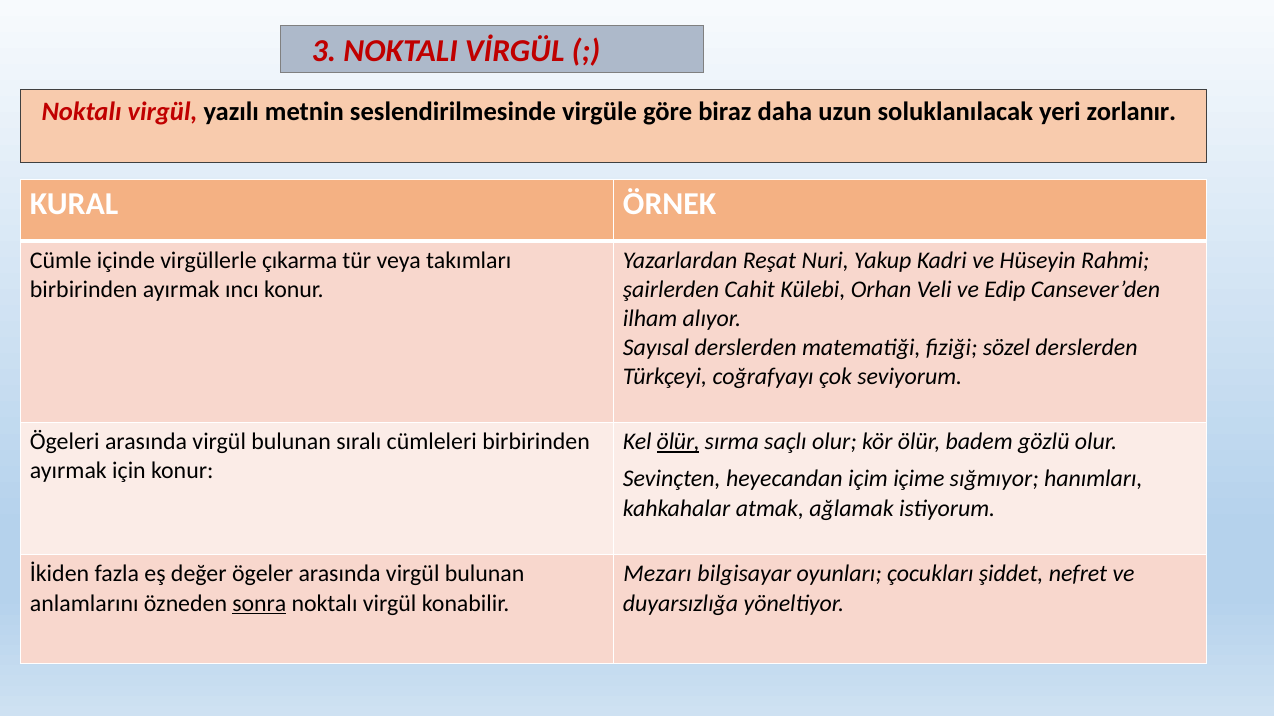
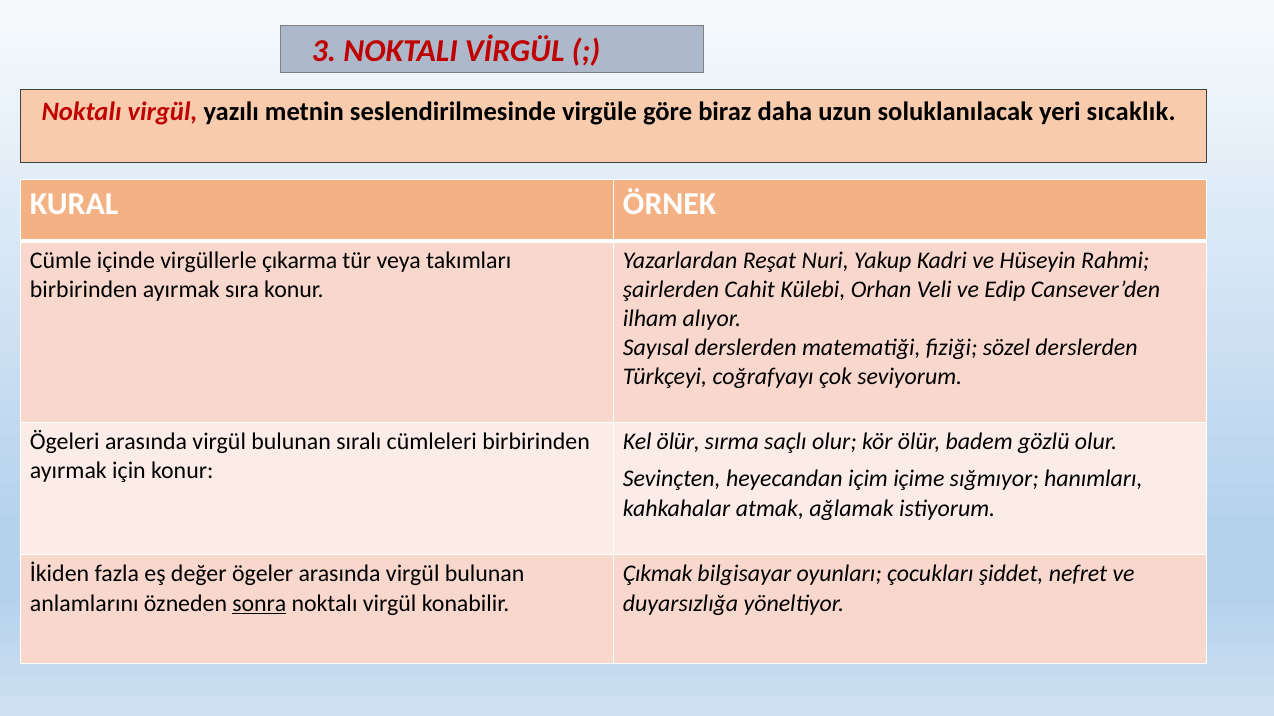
zorlanır: zorlanır -> sıcaklık (1131, 112)
ıncı: ıncı -> sıra (242, 290)
ölür underline: present -> none (678, 442)
Mezarı: Mezarı -> Çıkmak (658, 575)
